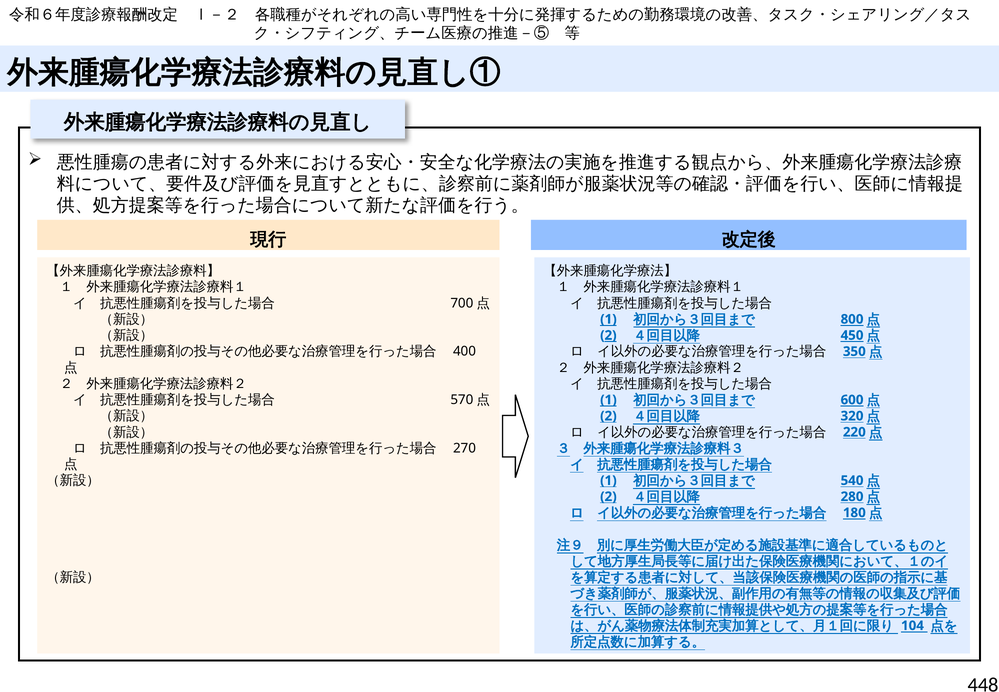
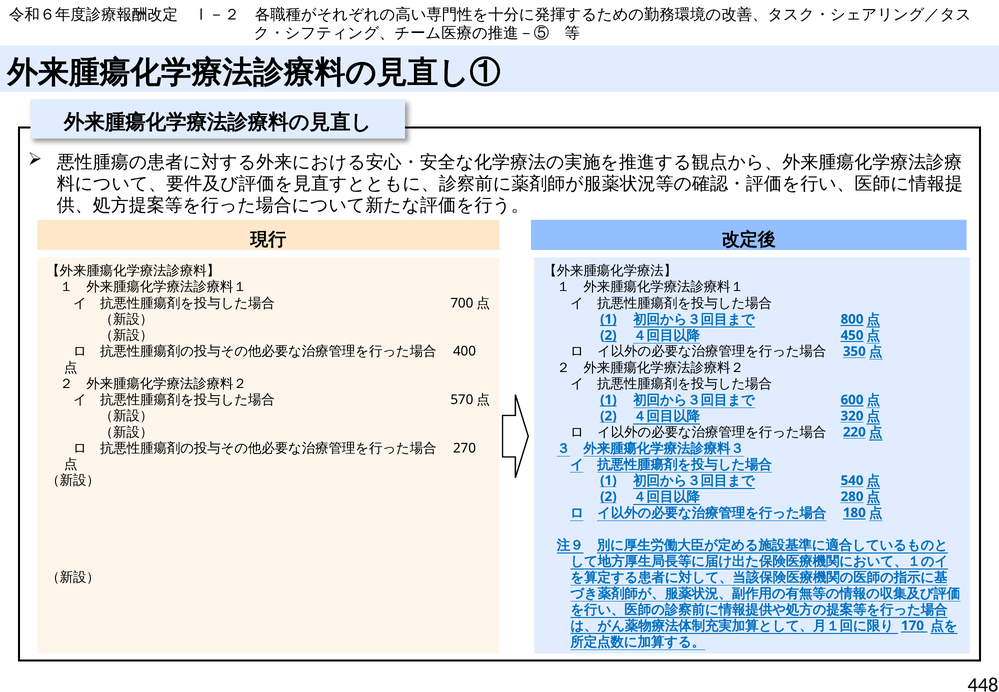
104: 104 -> 170 (912, 625)
